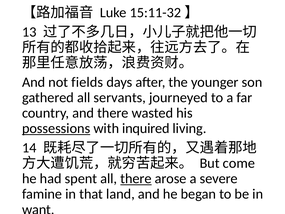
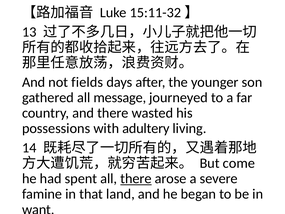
servants: servants -> message (120, 98)
possessions underline: present -> none (56, 128)
inquired: inquired -> adultery (146, 128)
